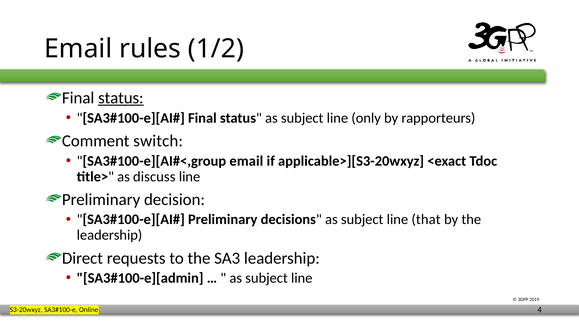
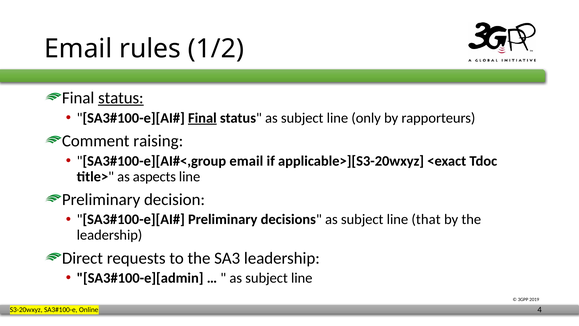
Final underline: none -> present (202, 118)
switch: switch -> raising (158, 141)
discuss: discuss -> aspects (154, 176)
